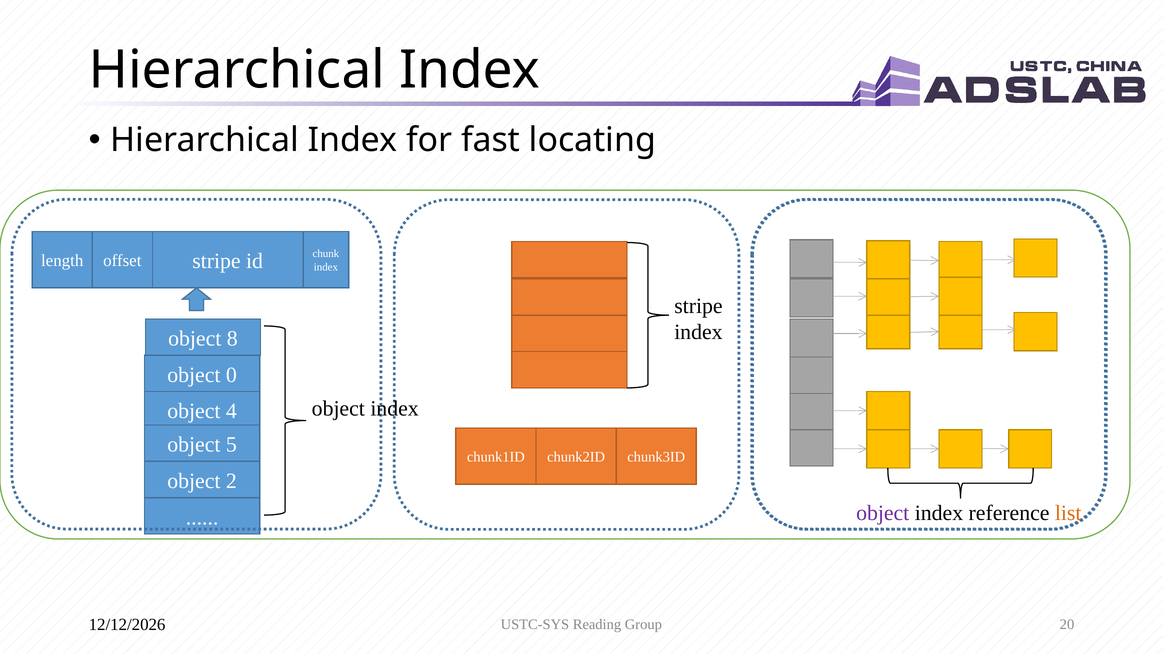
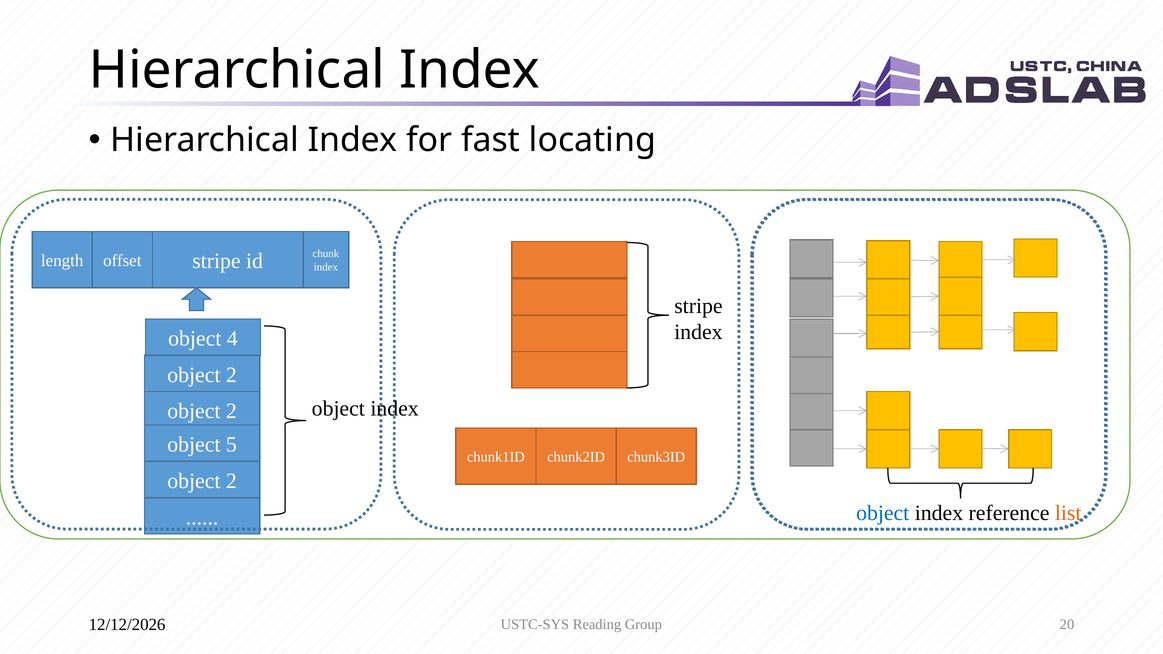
8: 8 -> 4 (232, 339)
0: 0 -> 2 (231, 375)
4: 4 -> 2 (231, 411)
object colour: purple -> blue (883, 513)
